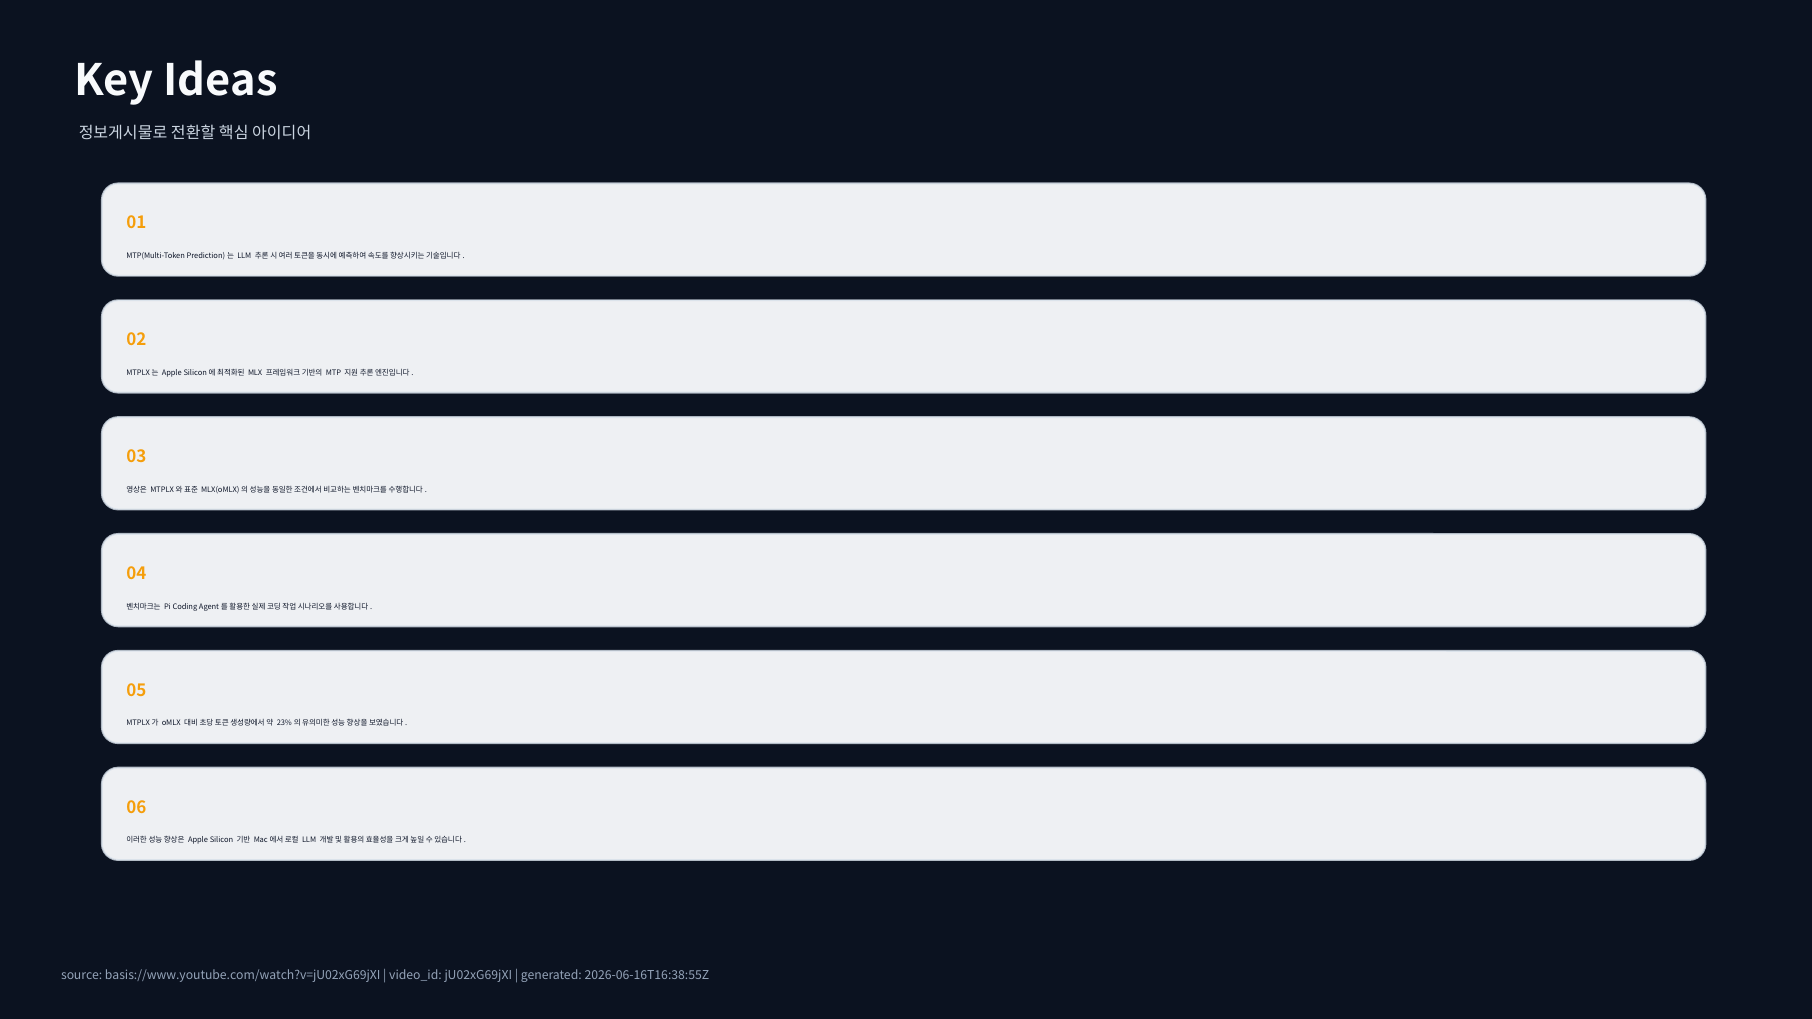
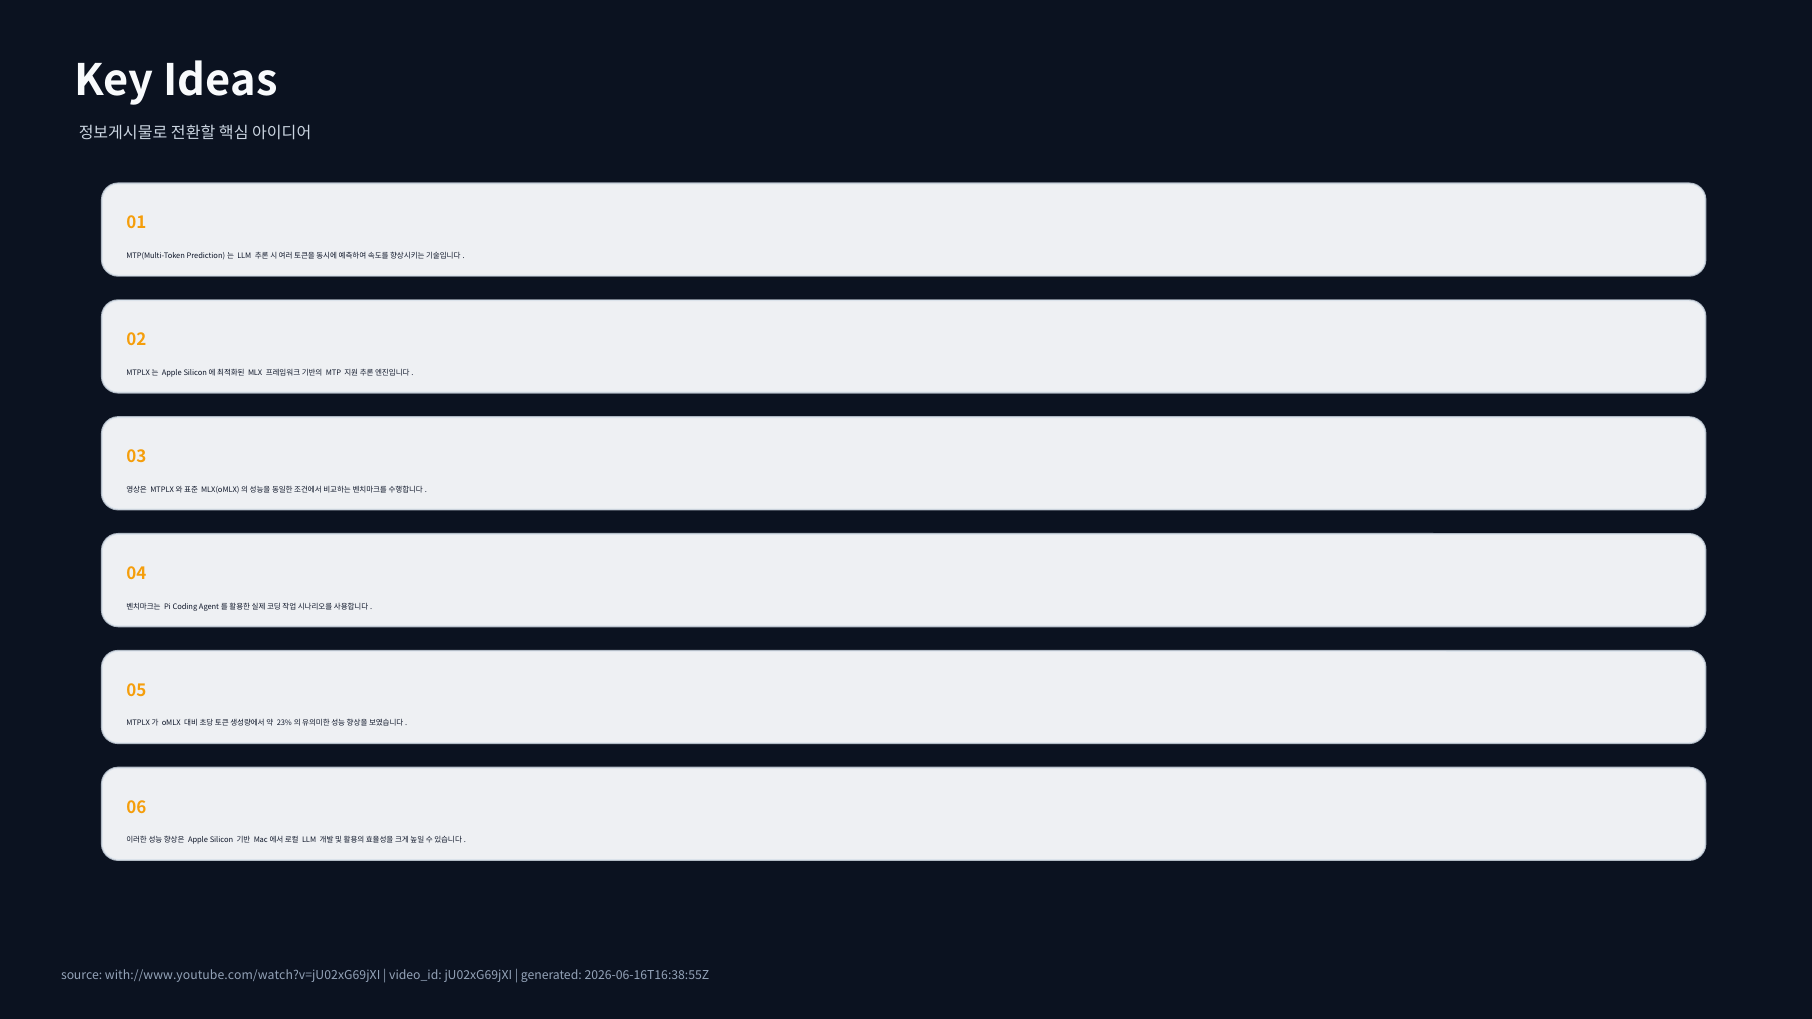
basis://www.youtube.com/watch?v=jU02xG69jXI: basis://www.youtube.com/watch?v=jU02xG69jXI -> with://www.youtube.com/watch?v=jU02xG69jXI (243, 976)
